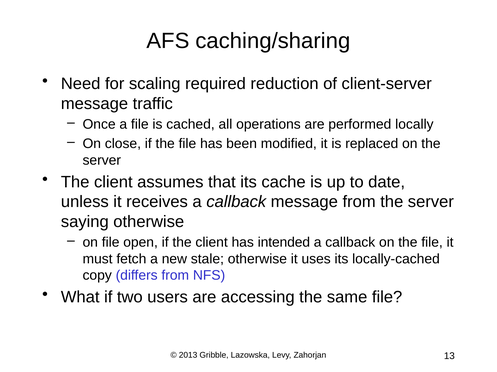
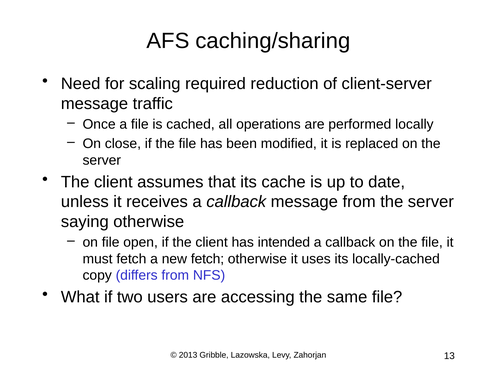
new stale: stale -> fetch (207, 259)
